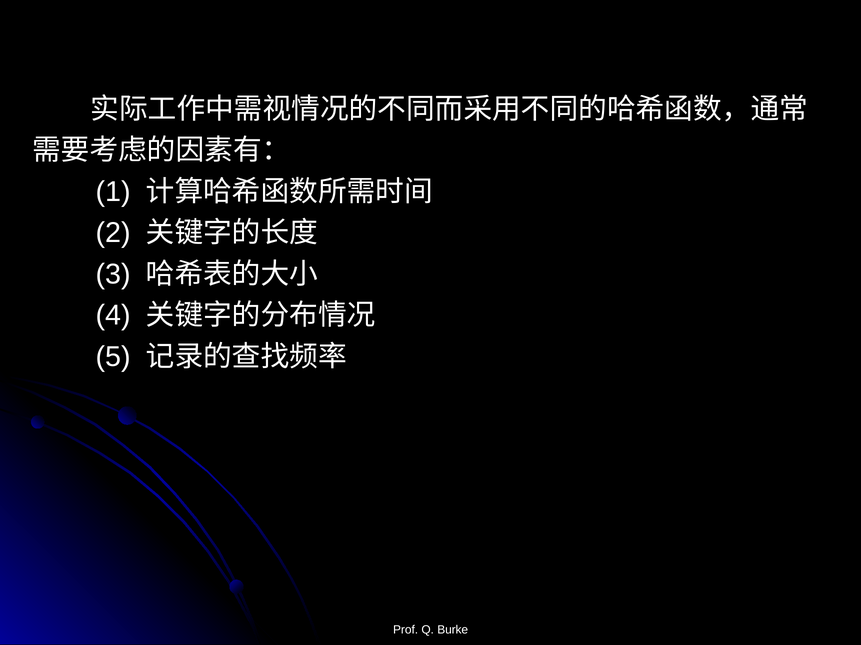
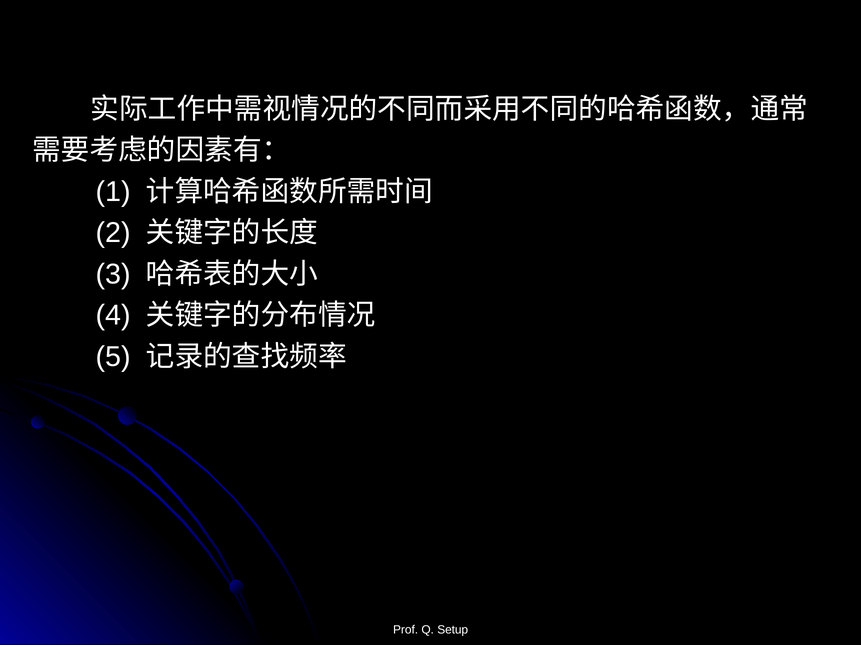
Burke: Burke -> Setup (453, 631)
